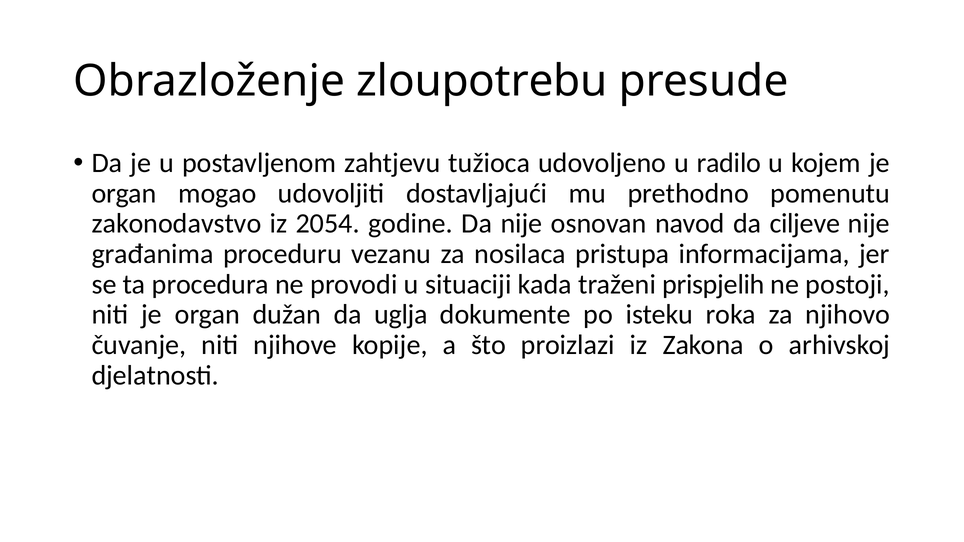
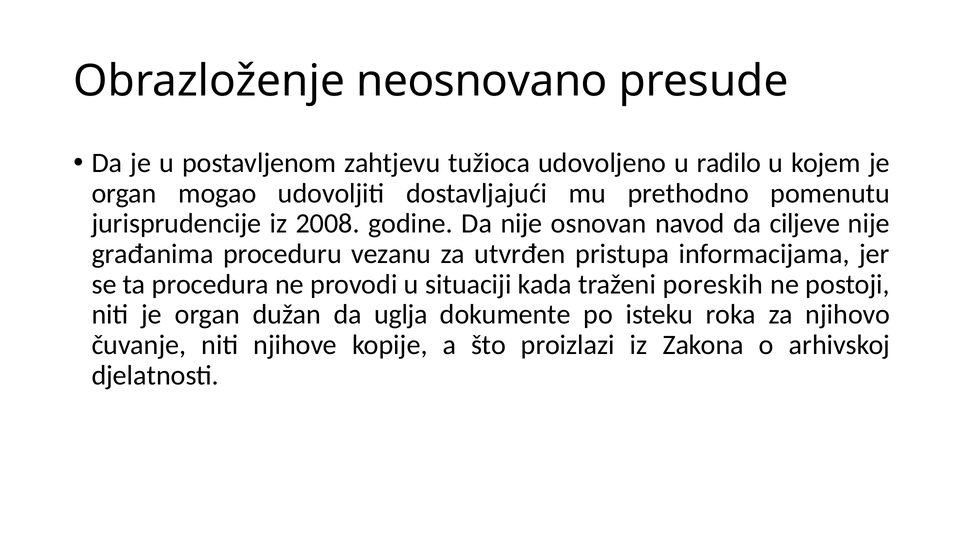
zloupotrebu: zloupotrebu -> neosnovano (482, 81)
zakonodavstvo: zakonodavstvo -> jurisprudencije (176, 224)
2054: 2054 -> 2008 (328, 224)
nosilaca: nosilaca -> utvrđen (520, 254)
prispjelih: prispjelih -> poreskih (713, 284)
